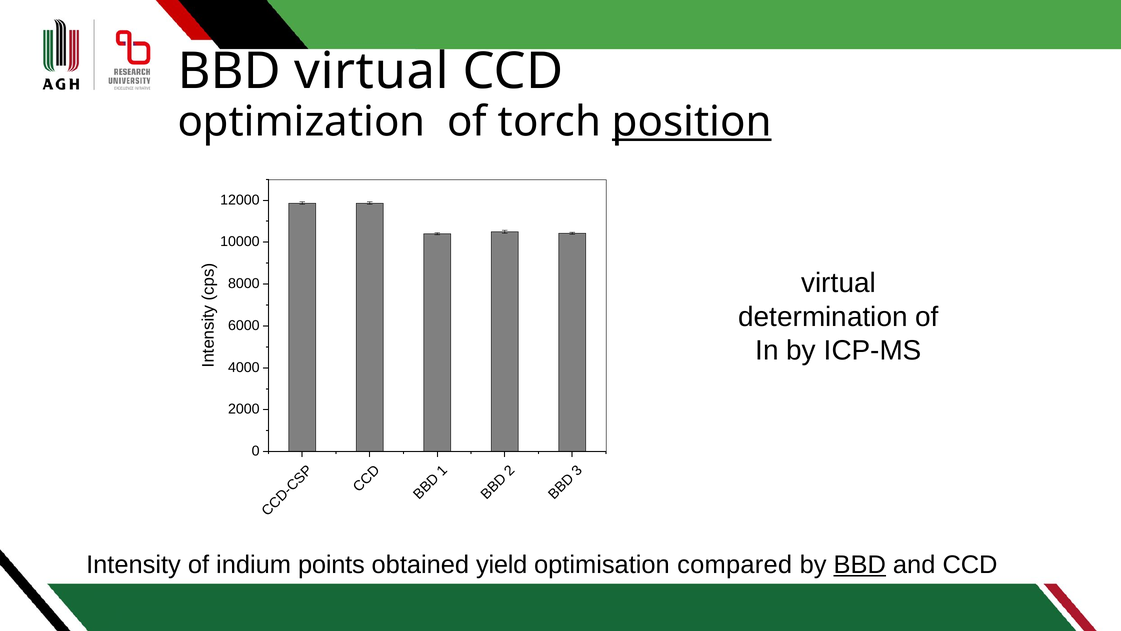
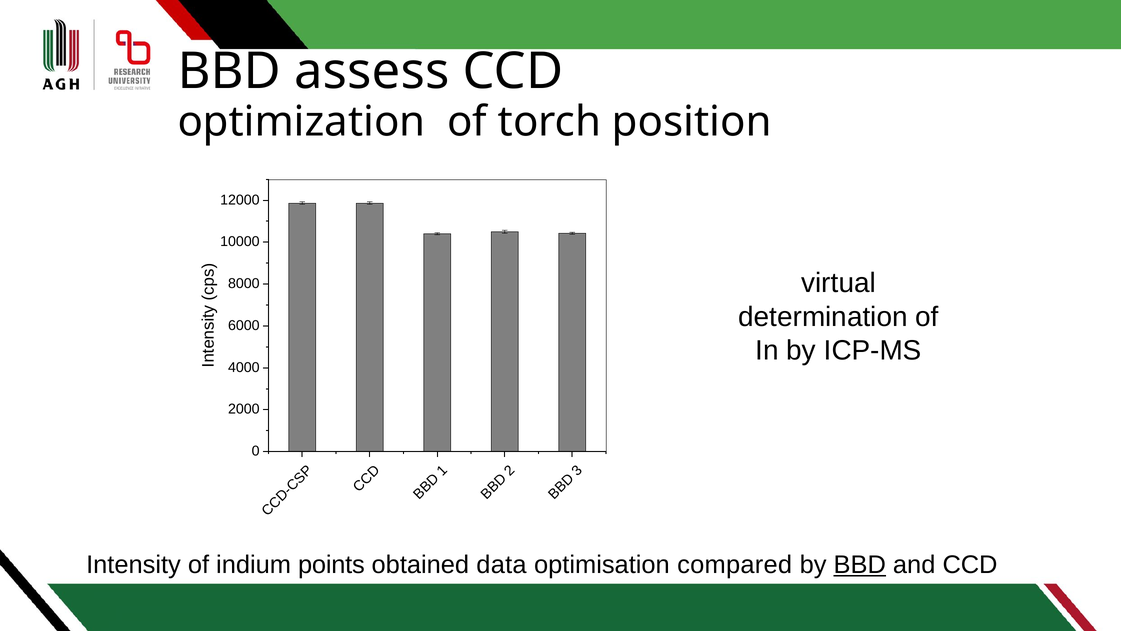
BBD virtual: virtual -> assess (372, 71)
position underline: present -> none (692, 122)
yield: yield -> data (501, 564)
